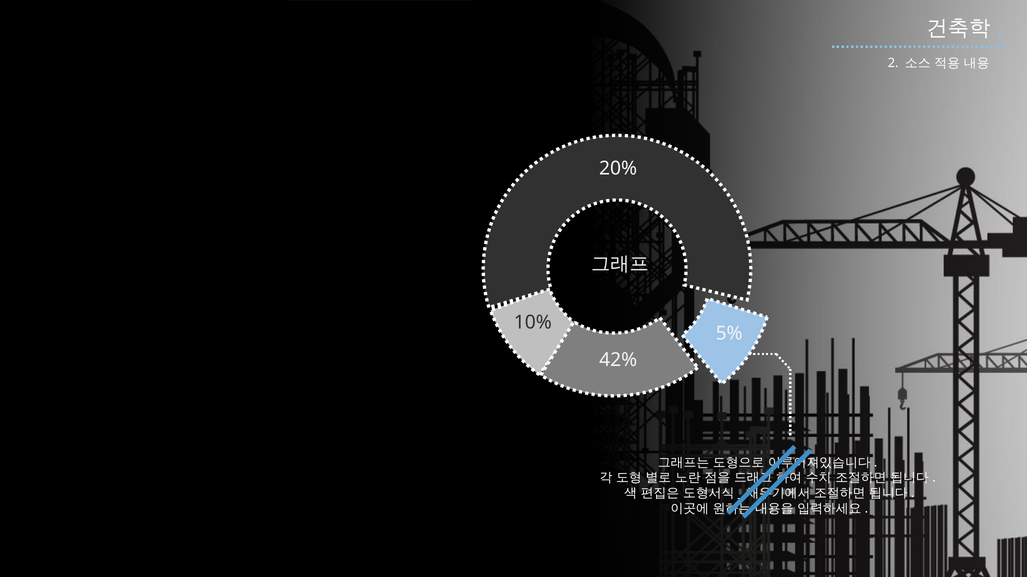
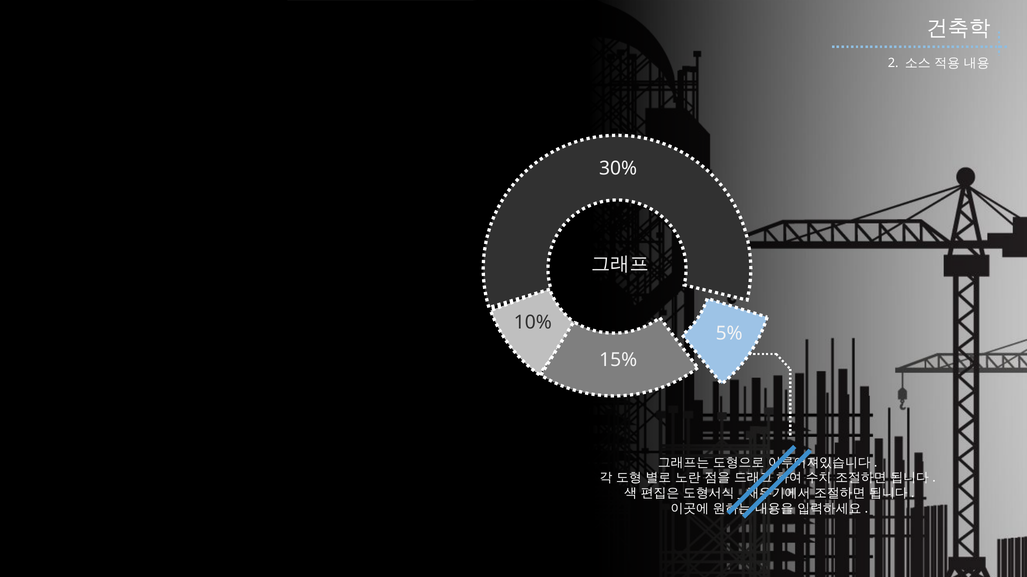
20%: 20% -> 30% (618, 169)
42%: 42% -> 15% (618, 360)
